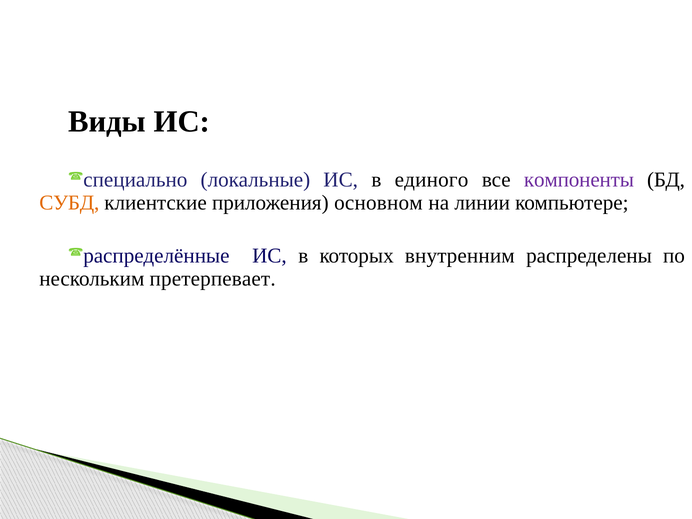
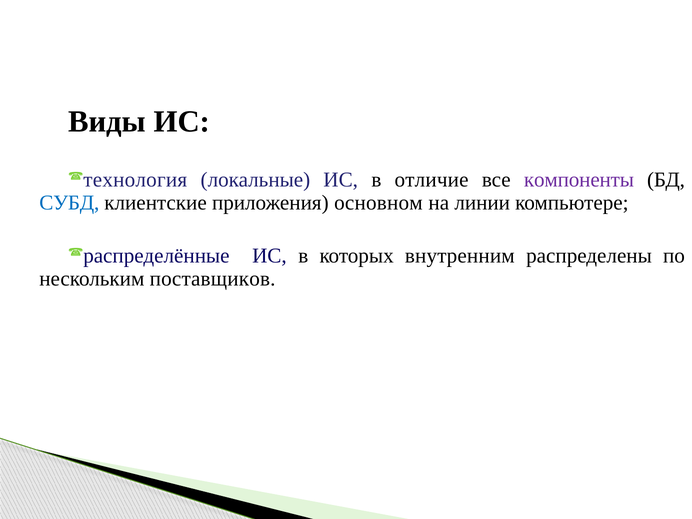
специально: специально -> технология (135, 180)
единого: единого -> отличие (432, 180)
СУБД colour: orange -> blue (69, 203)
претерпевает: претерпевает -> поставщиков (213, 279)
